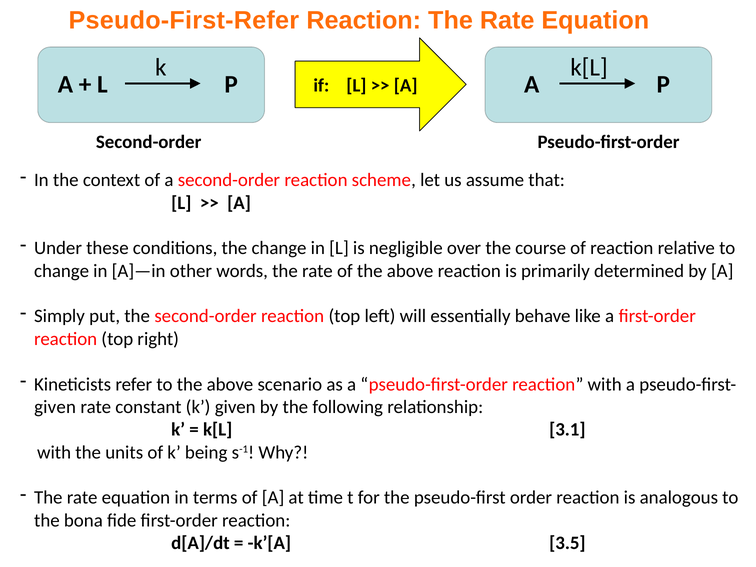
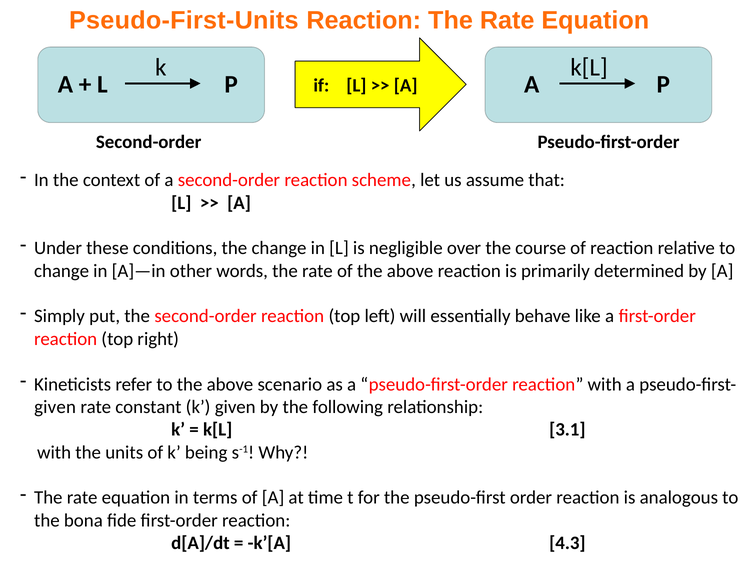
Pseudo-First-Refer: Pseudo-First-Refer -> Pseudo-First-Units (184, 21)
3.5: 3.5 -> 4.3 (567, 543)
